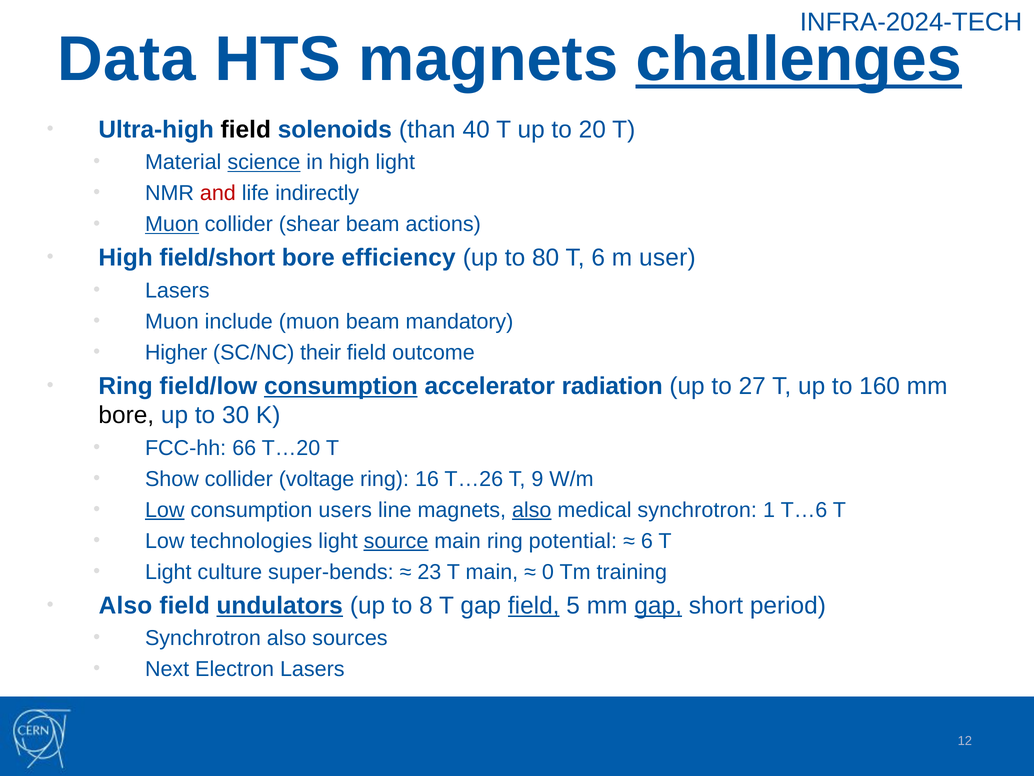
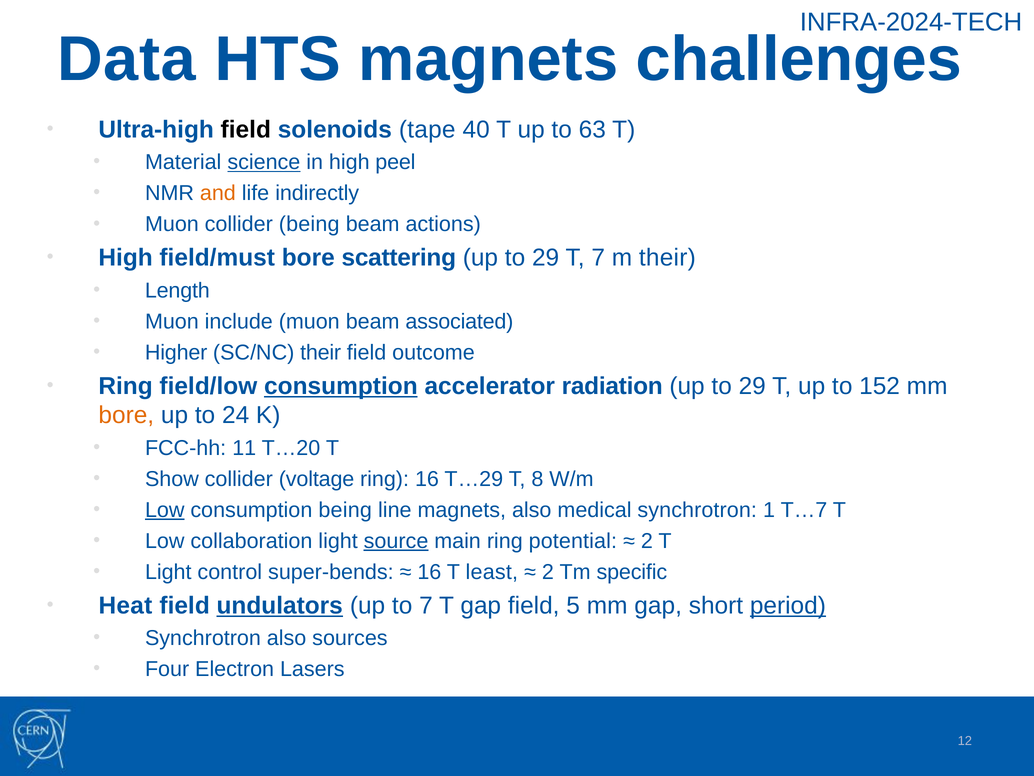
challenges underline: present -> none (799, 59)
than: than -> tape (427, 130)
20: 20 -> 63 (592, 130)
high light: light -> peel (395, 162)
and colour: red -> orange (218, 193)
Muon underline: present -> none (172, 224)
collider shear: shear -> being (309, 224)
field/short: field/short -> field/must (217, 258)
efficiency: efficiency -> scattering (399, 258)
80: 80 -> 29 (546, 258)
T 6: 6 -> 7 (598, 258)
m user: user -> their (667, 258)
Lasers: Lasers -> Length (177, 290)
mandatory: mandatory -> associated (459, 321)
27: 27 -> 29 (752, 386)
160: 160 -> 152 (880, 386)
bore colour: black -> orange (126, 415)
30: 30 -> 24 (236, 415)
66: 66 -> 11 (244, 448)
T…26: T…26 -> T…29 (474, 479)
9: 9 -> 8 (537, 479)
consumption users: users -> being (345, 510)
also underline: present -> none (532, 510)
T…6: T…6 -> T…7 (804, 510)
technologies: technologies -> collaboration (251, 541)
6: 6 -> 2 (647, 541)
culture: culture -> control (230, 572)
23: 23 -> 16 (429, 572)
T main: main -> least (492, 572)
0: 0 -> 2 (548, 572)
training: training -> specific (632, 572)
Also: Also -> Heat (125, 605)
to 8: 8 -> 7 (426, 605)
field underline: present -> none (534, 605)
gap underline: present -> none (658, 605)
period underline: none -> present (788, 605)
Next: Next -> Four (167, 669)
